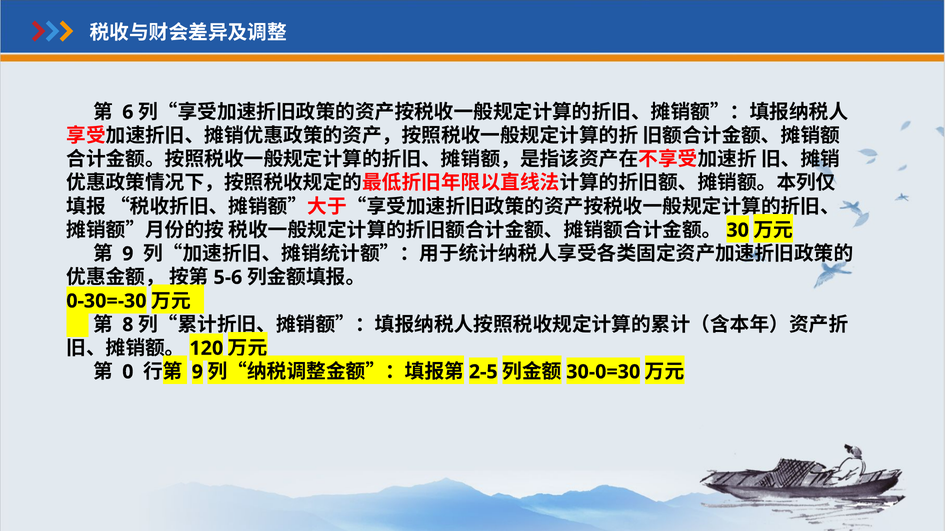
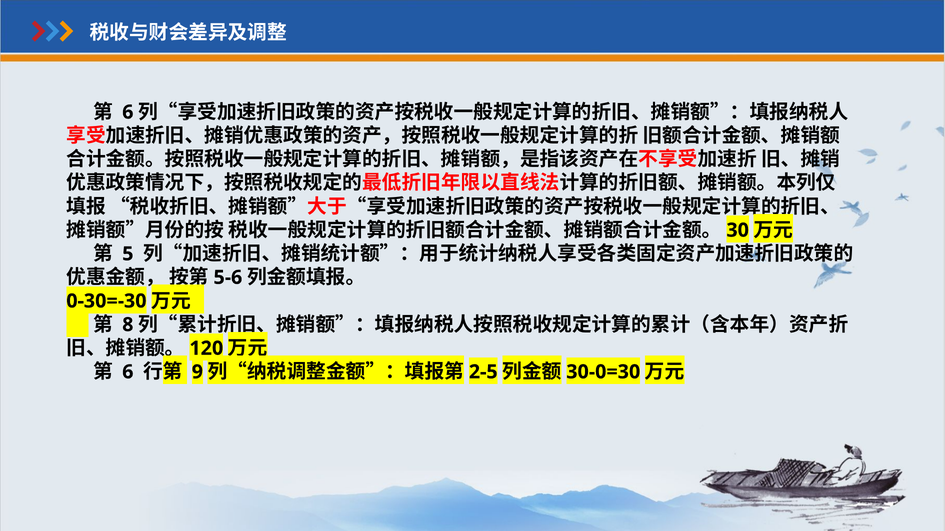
9: 9 -> 5 (128, 254)
0: 0 -> 6 (128, 372)
